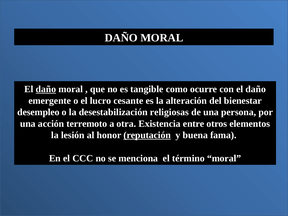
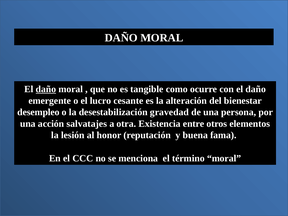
religiosas: religiosas -> gravedad (169, 112)
terremoto: terremoto -> salvatajes (87, 124)
reputación underline: present -> none (147, 135)
